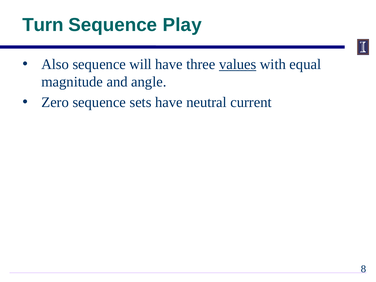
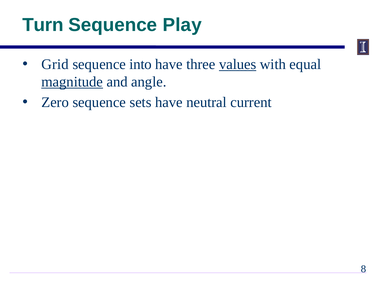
Also: Also -> Grid (55, 64)
will: will -> into (141, 64)
magnitude underline: none -> present (72, 82)
